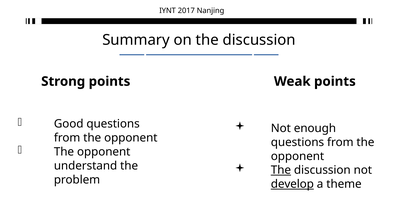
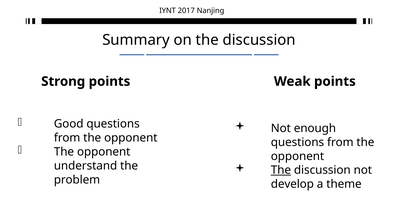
develop underline: present -> none (292, 184)
